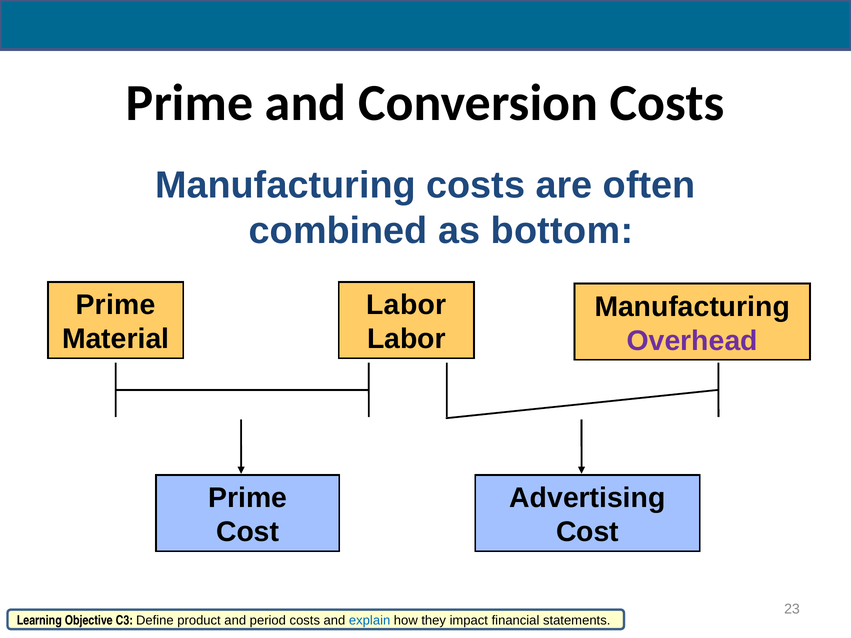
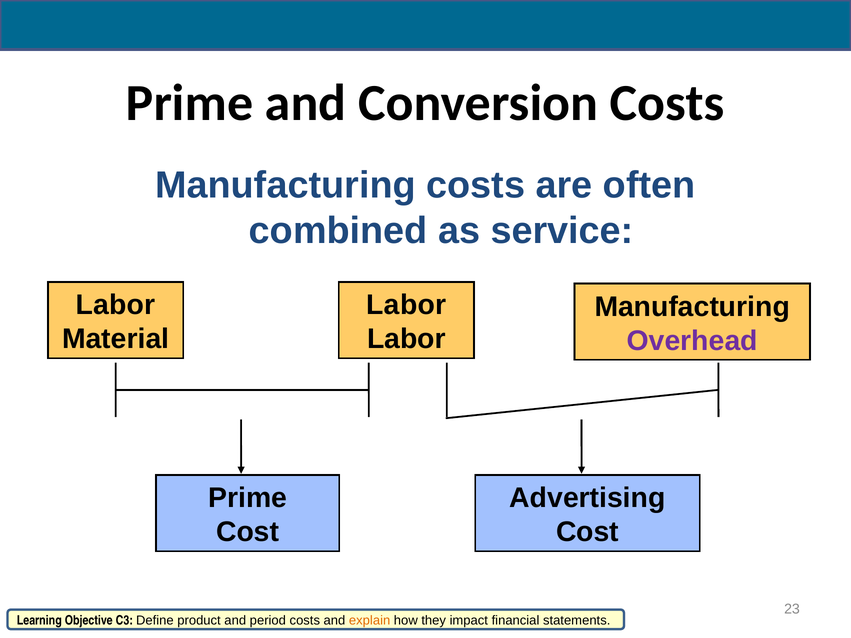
bottom: bottom -> service (562, 231)
Prime: Prime -> Labor (116, 305)
explain colour: blue -> orange (370, 620)
